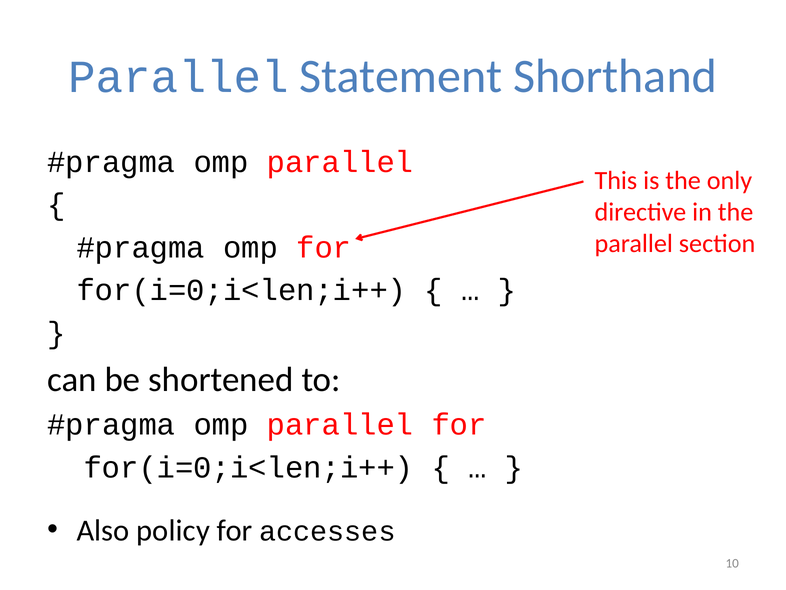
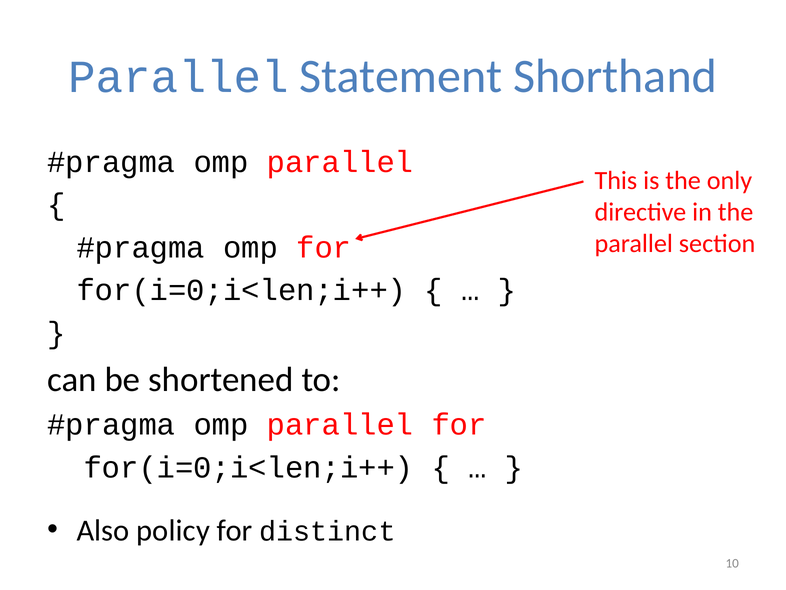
accesses: accesses -> distinct (327, 531)
